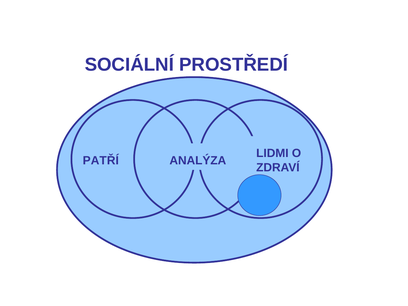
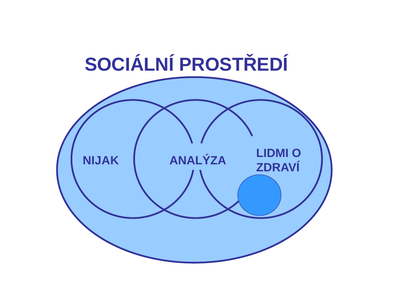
PATŘÍ: PATŘÍ -> NIJAK (101, 161)
